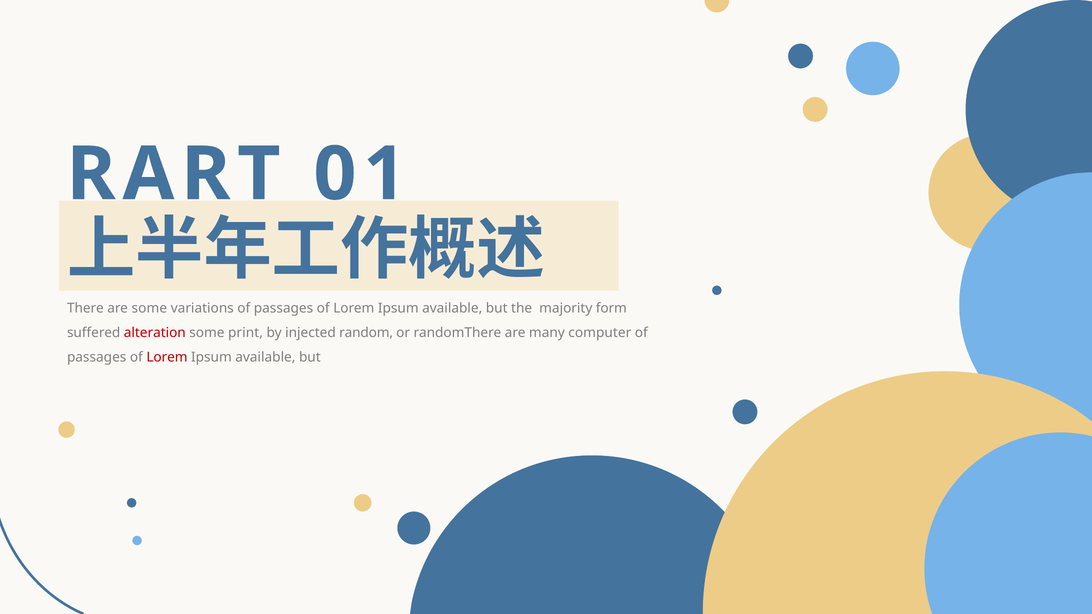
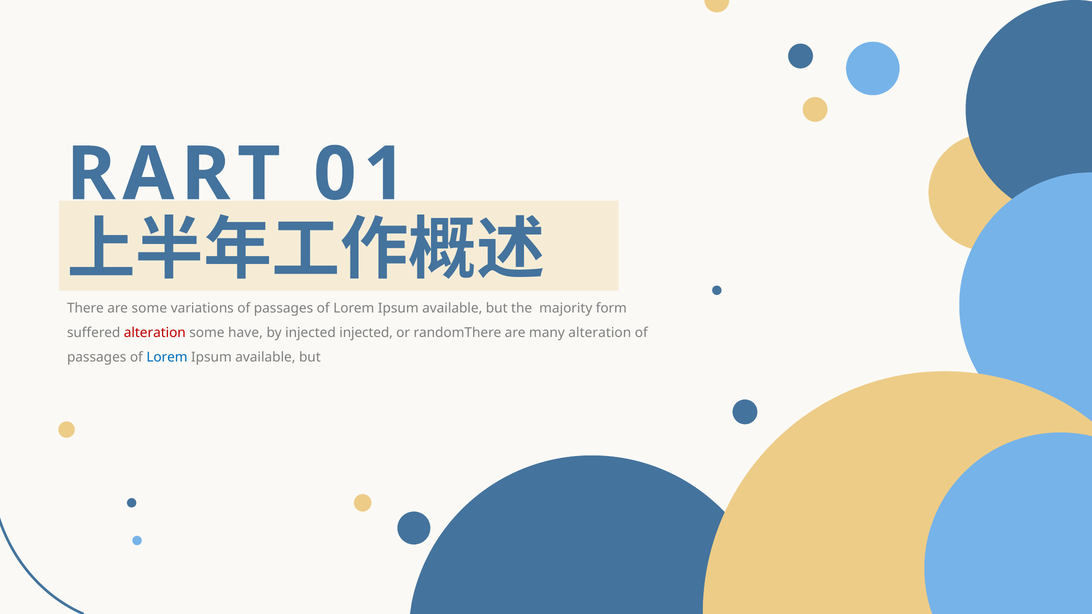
print: print -> have (245, 333)
injected random: random -> injected (366, 333)
many computer: computer -> alteration (600, 333)
Lorem colour: red -> blue (167, 358)
